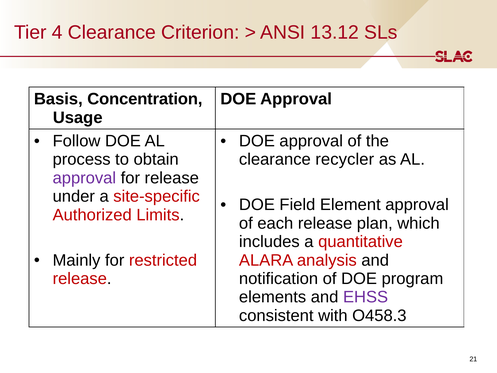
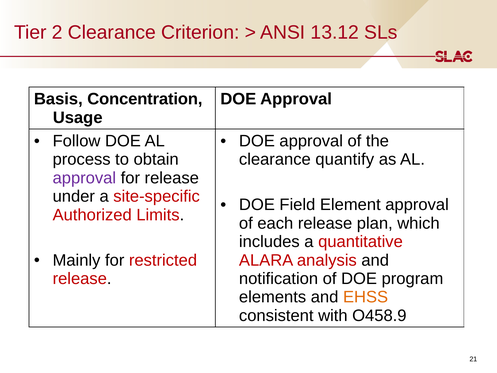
4: 4 -> 2 (57, 32)
recycler: recycler -> quantify (345, 159)
EHSS colour: purple -> orange (366, 297)
O458.3: O458.3 -> O458.9 (379, 315)
